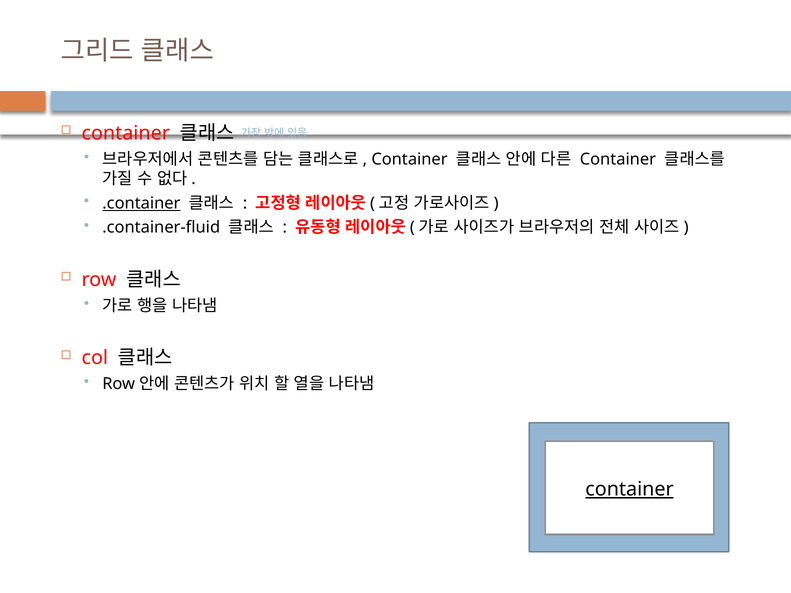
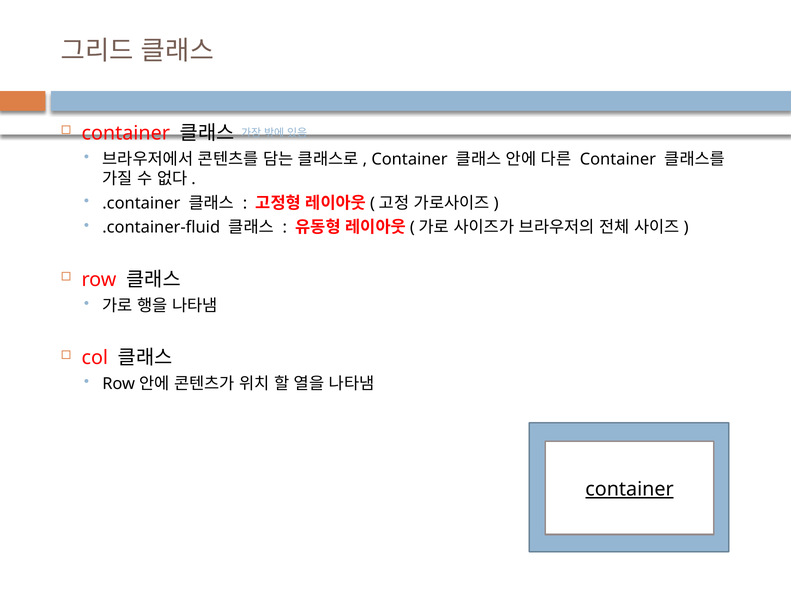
.container underline: present -> none (141, 203)
